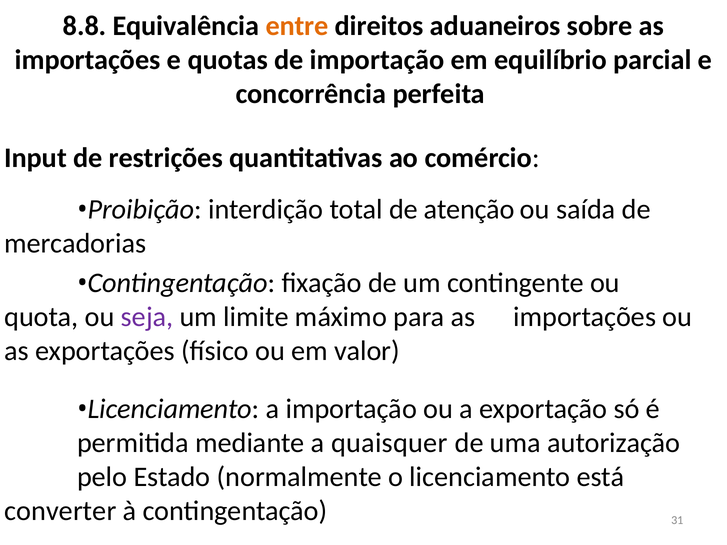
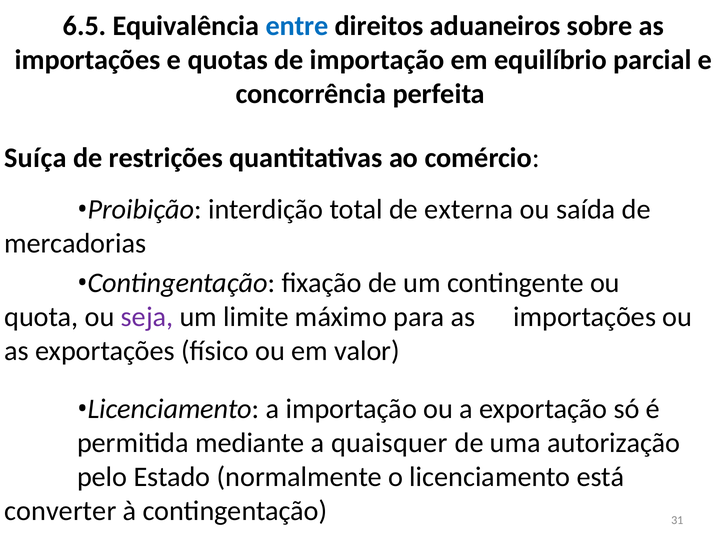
8.8: 8.8 -> 6.5 (85, 26)
entre colour: orange -> blue (297, 26)
Input: Input -> Suíça (35, 158)
atenção: atenção -> externa (469, 210)
